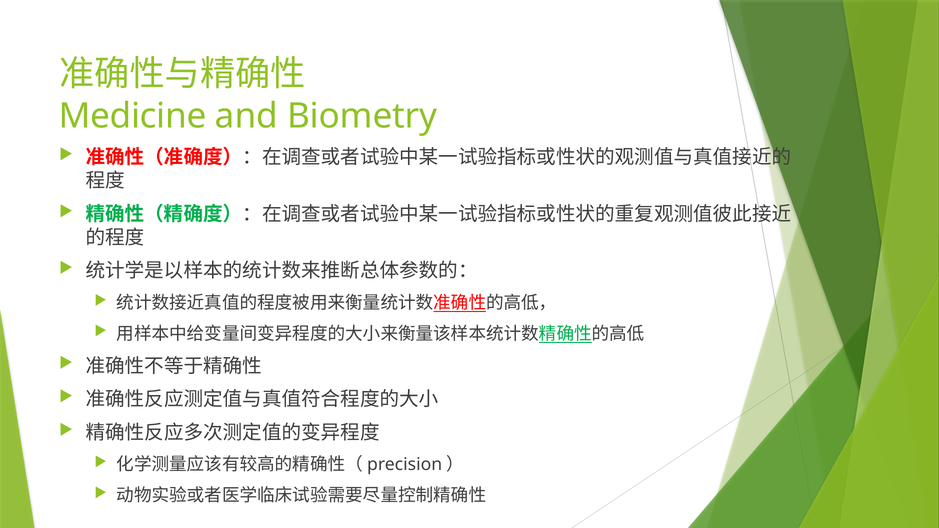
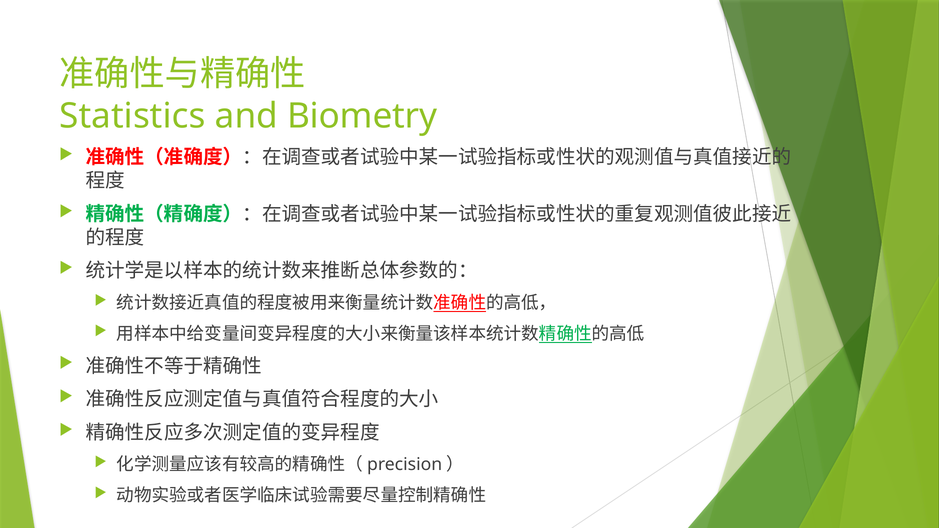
Medicine: Medicine -> Statistics (132, 116)
